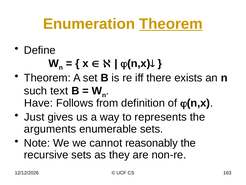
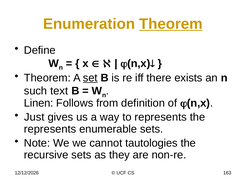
set underline: none -> present (90, 78)
Have: Have -> Linen (39, 103)
arguments: arguments -> represents (50, 129)
reasonably: reasonably -> tautologies (151, 143)
